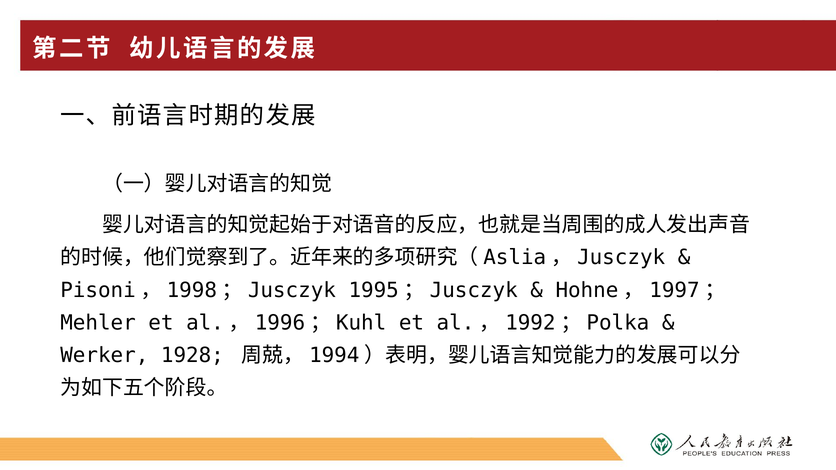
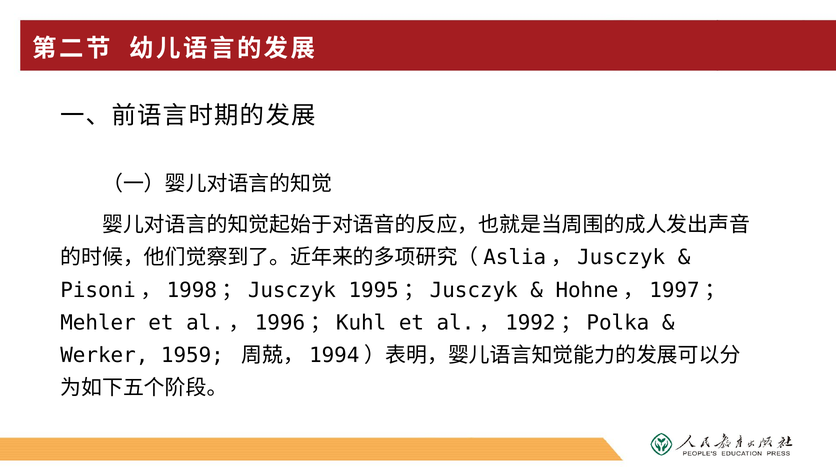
1928: 1928 -> 1959 (192, 355)
